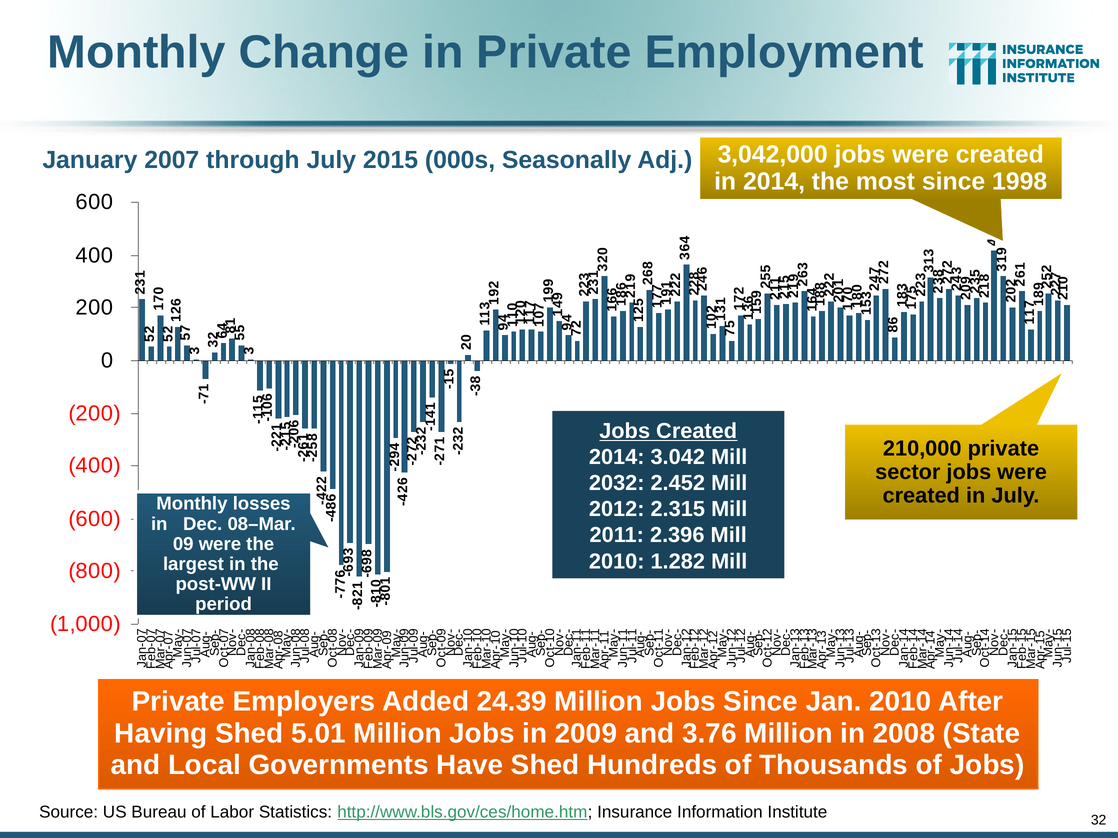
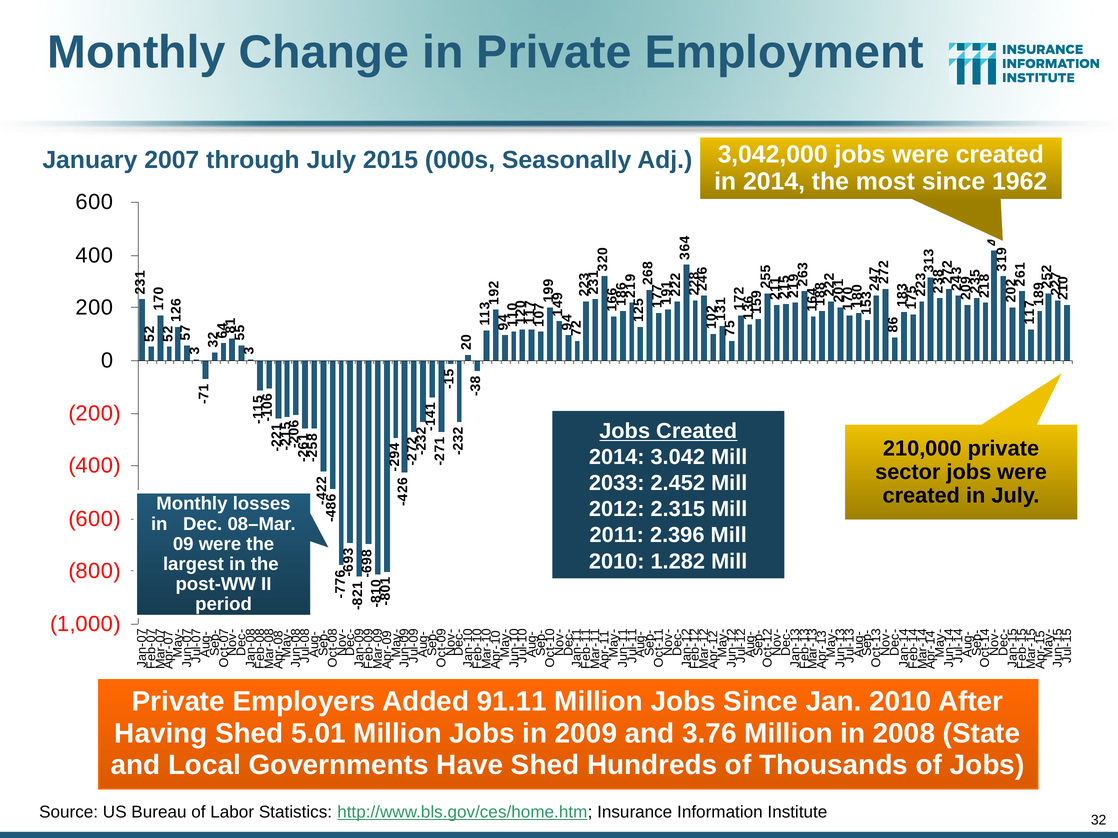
1998: 1998 -> 1962 (1020, 182)
2032: 2032 -> 2033 (617, 483)
24.39: 24.39 -> 91.11 (512, 702)
